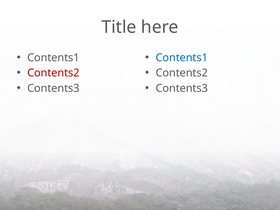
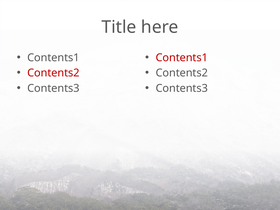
Contents1 colour: blue -> red (182, 58)
